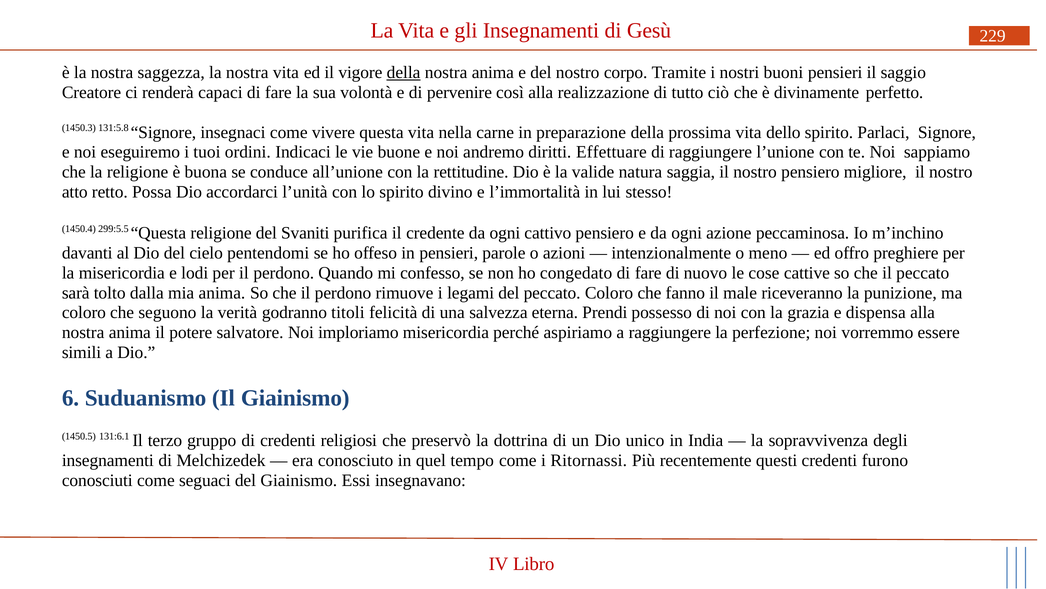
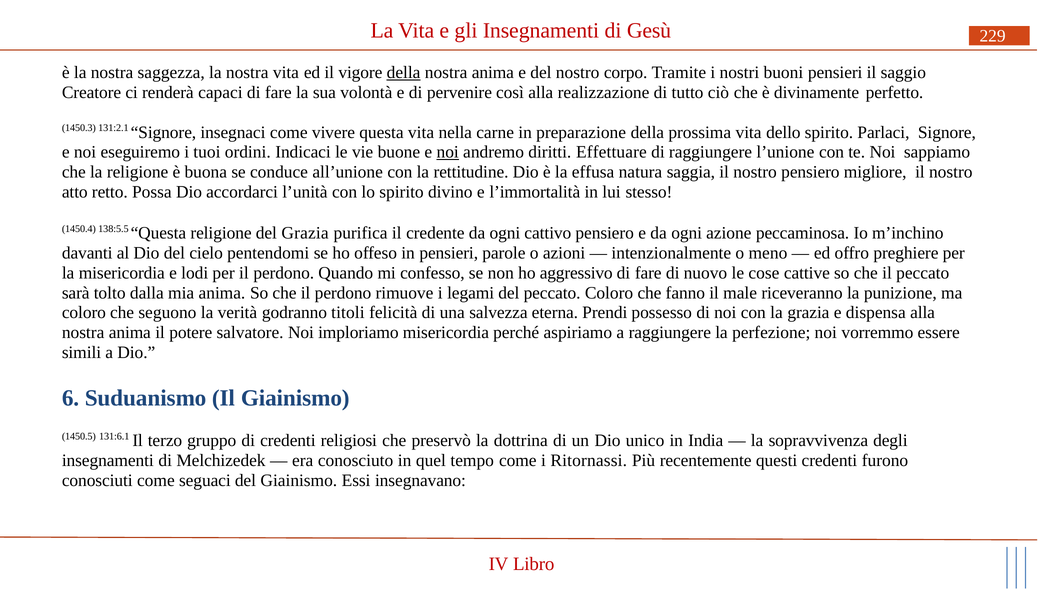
131:5.8: 131:5.8 -> 131:2.1 (113, 128)
noi underline: none -> present (448, 152)
valide: valide -> effusa (593, 172)
299:5.5: 299:5.5 -> 138:5.5 (113, 229)
del Svaniti: Svaniti -> Grazia (305, 233)
congedato: congedato -> aggressivo (576, 273)
